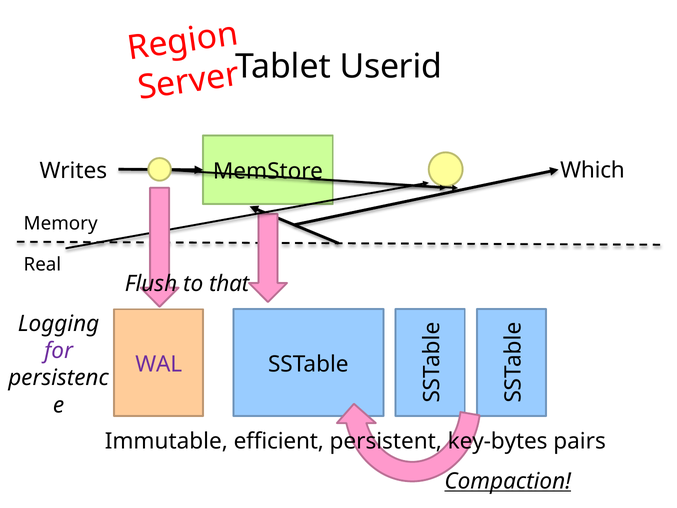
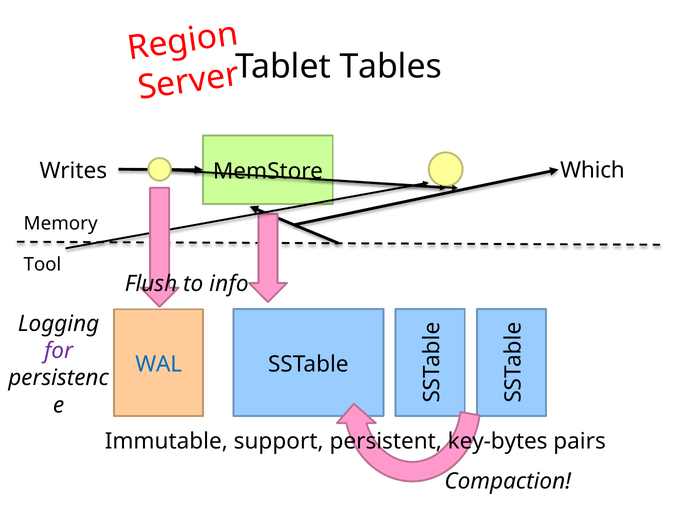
Userid: Userid -> Tables (391, 67)
Real: Real -> Tool (42, 264)
that: that -> info (229, 284)
WAL colour: purple -> blue (159, 364)
efficient: efficient -> support (279, 441)
Compaction underline: present -> none (508, 481)
